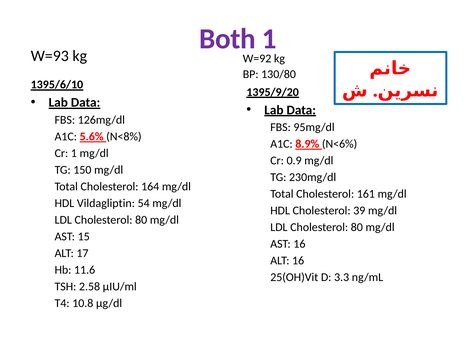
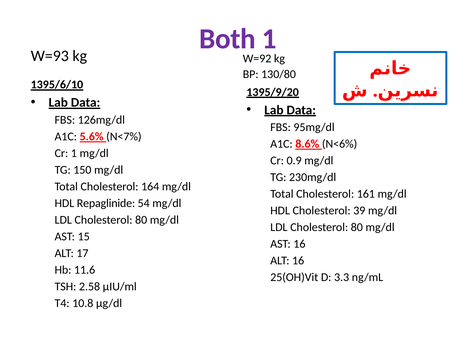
N<8%: N<8% -> N<7% (124, 137)
8.9%: 8.9% -> 8.6% (307, 144)
Vildagliptin: Vildagliptin -> Repaglinide (106, 203)
